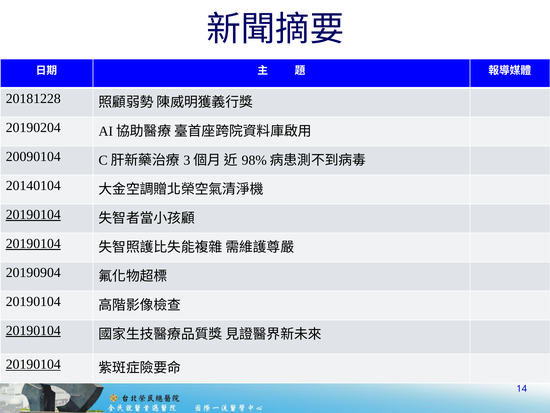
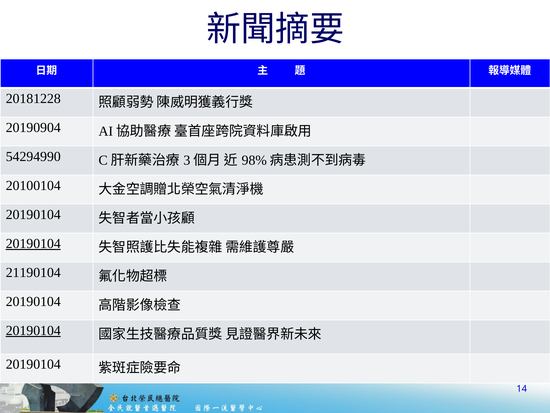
20190204: 20190204 -> 20190904 (33, 127)
20090104: 20090104 -> 54294990 (33, 156)
20140104: 20140104 -> 20100104 (33, 185)
20190104 underline: present -> none (33, 214)
20190904: 20190904 -> 21190104 (33, 272)
20190104 underline: present -> none (33, 364)
